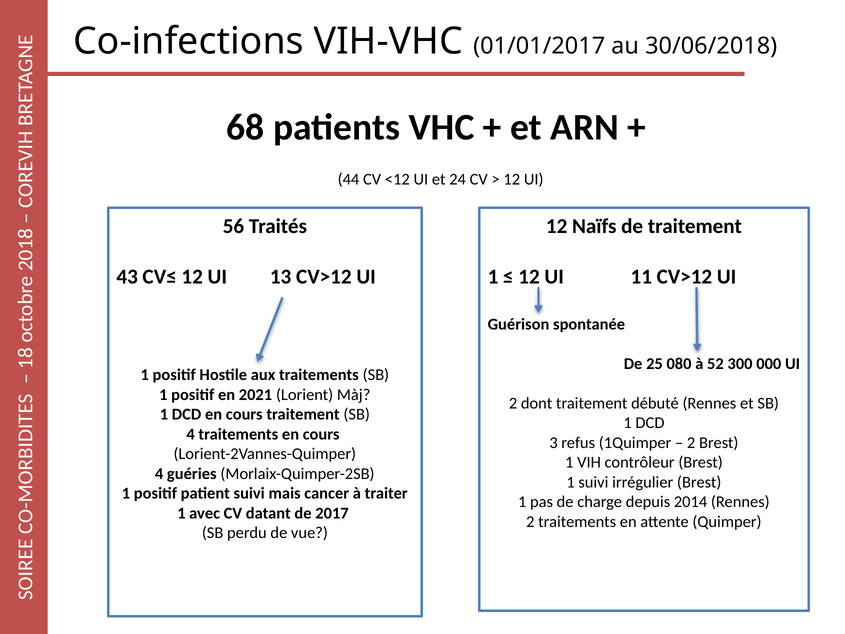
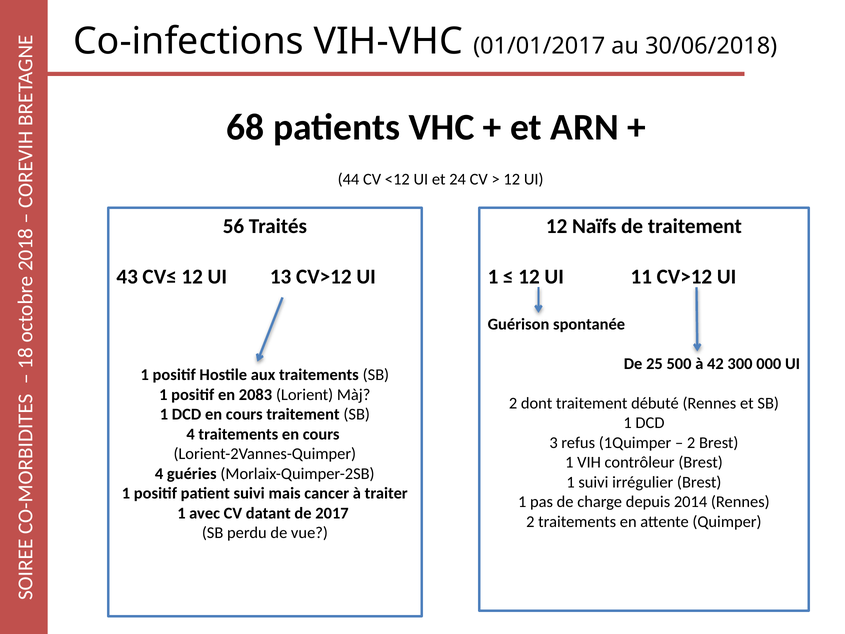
080: 080 -> 500 (679, 364)
52: 52 -> 42 (715, 364)
2021: 2021 -> 2083 (255, 395)
